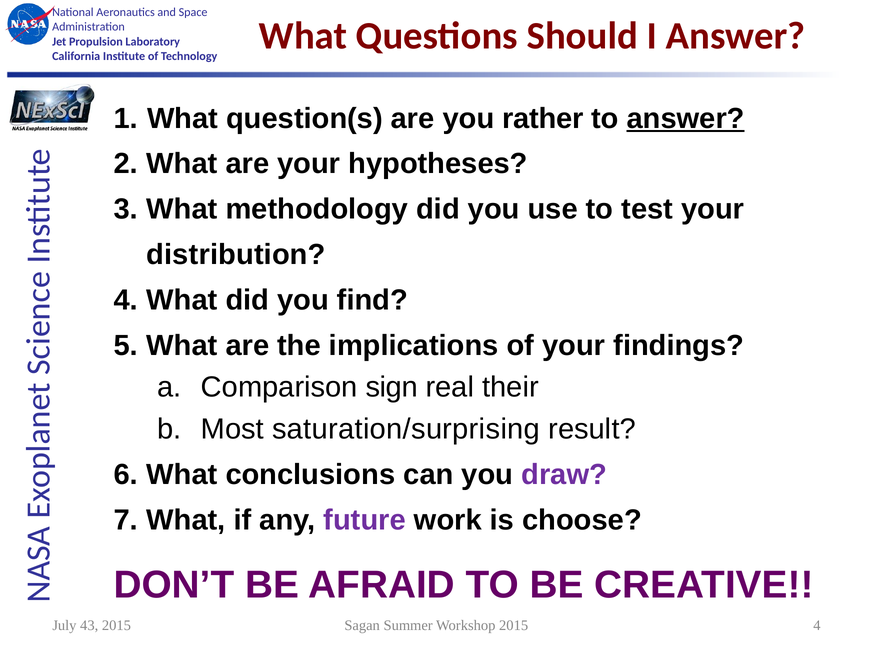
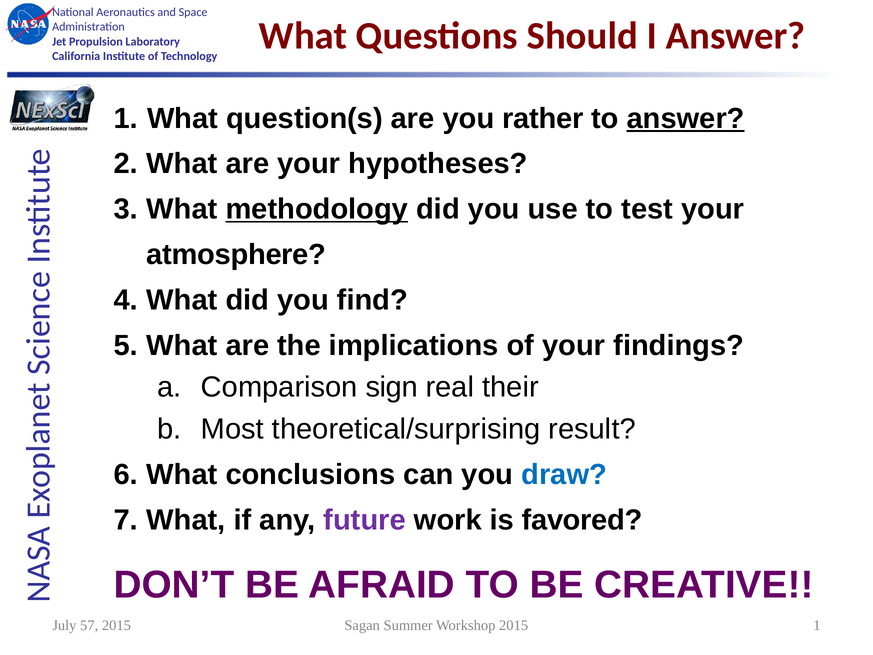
methodology underline: none -> present (317, 209)
distribution: distribution -> atmosphere (236, 255)
saturation/surprising: saturation/surprising -> theoretical/surprising (406, 429)
draw colour: purple -> blue (564, 474)
choose: choose -> favored (582, 520)
43: 43 -> 57 (89, 625)
Workshop 2015 4: 4 -> 1 (817, 625)
